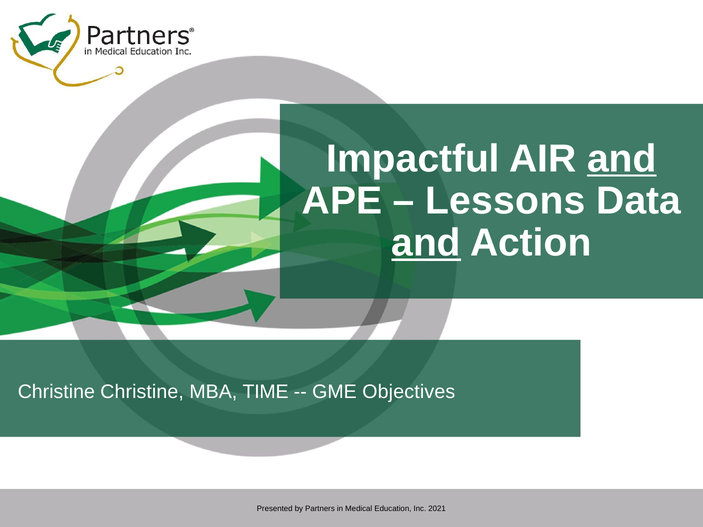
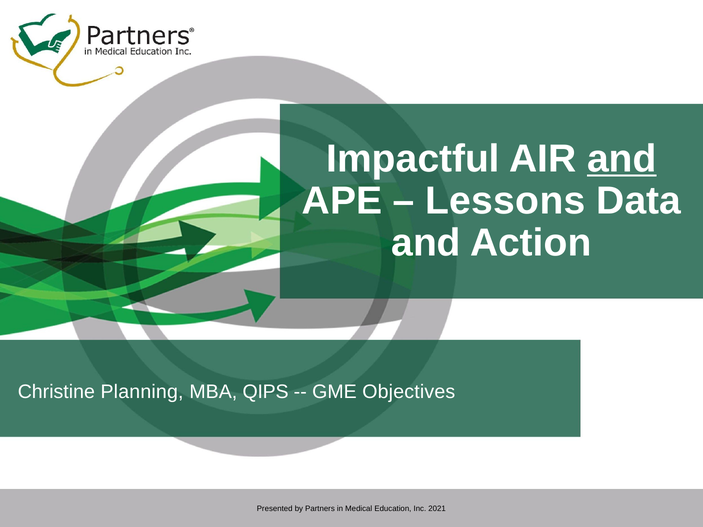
and underline: present -> none (426, 243)
Christine Christine: Christine -> Planning (142, 392)
TIME: TIME -> QIPS (266, 392)
